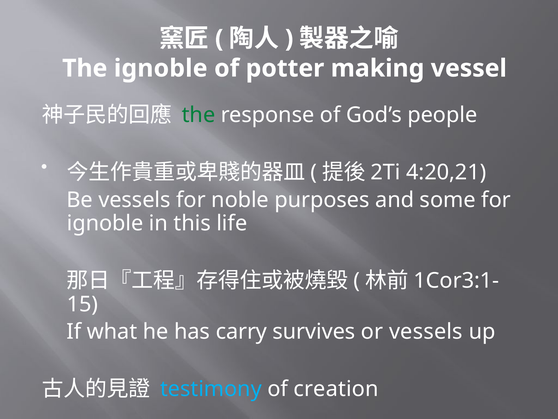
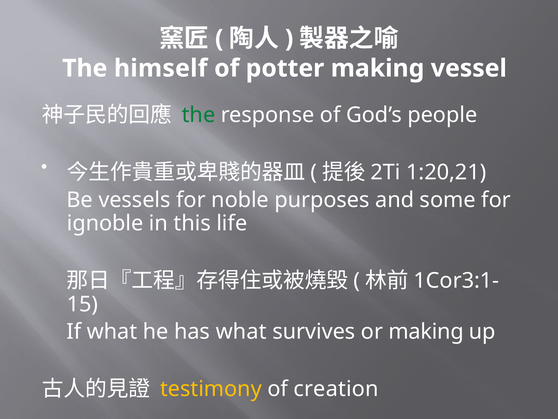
The ignoble: ignoble -> himself (161, 68)
4:20,21: 4:20,21 -> 1:20,21 (446, 172)
has carry: carry -> what (241, 331)
or vessels: vessels -> making (426, 331)
testimony colour: light blue -> yellow (211, 388)
